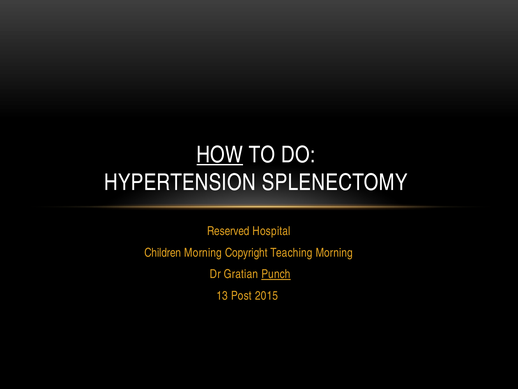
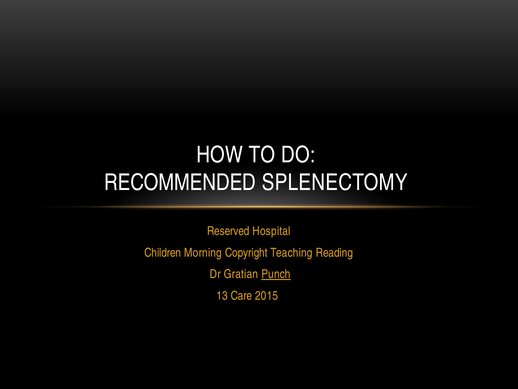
HOW underline: present -> none (220, 155)
HYPERTENSION: HYPERTENSION -> RECOMMENDED (180, 182)
Teaching Morning: Morning -> Reading (334, 252)
Post: Post -> Care (242, 295)
